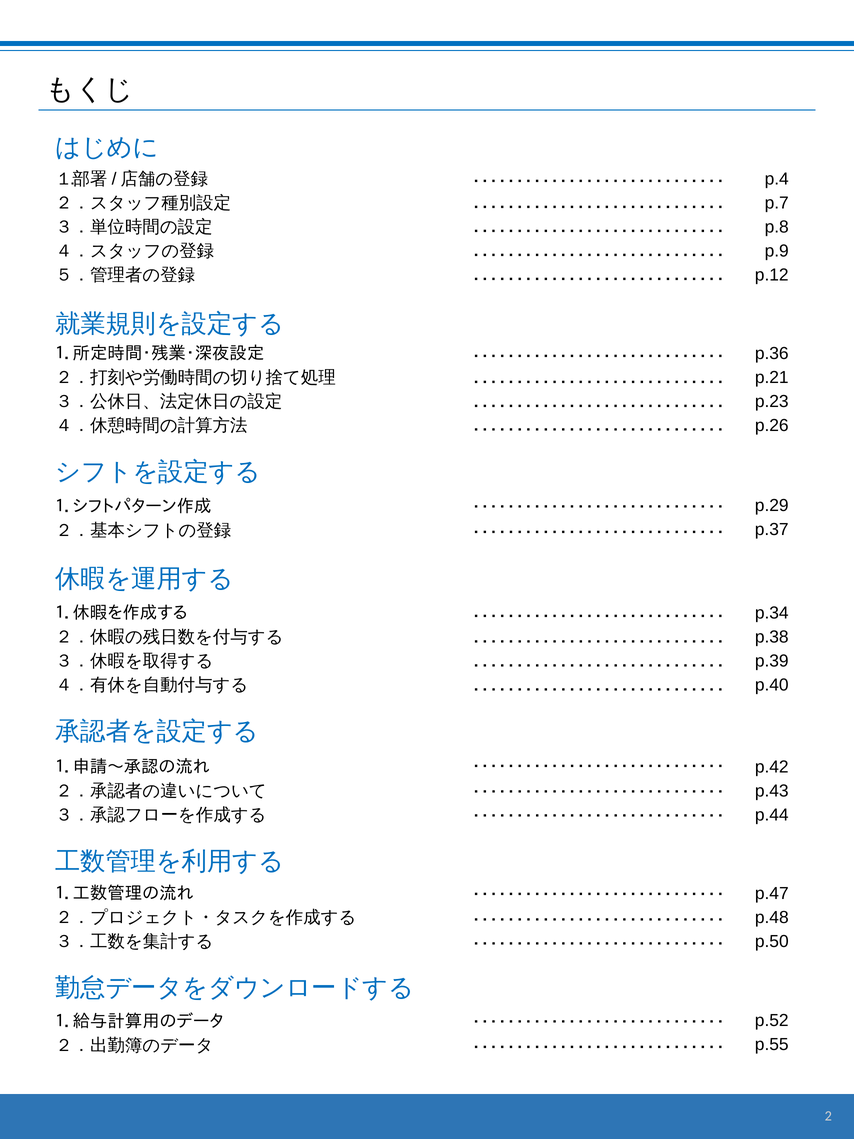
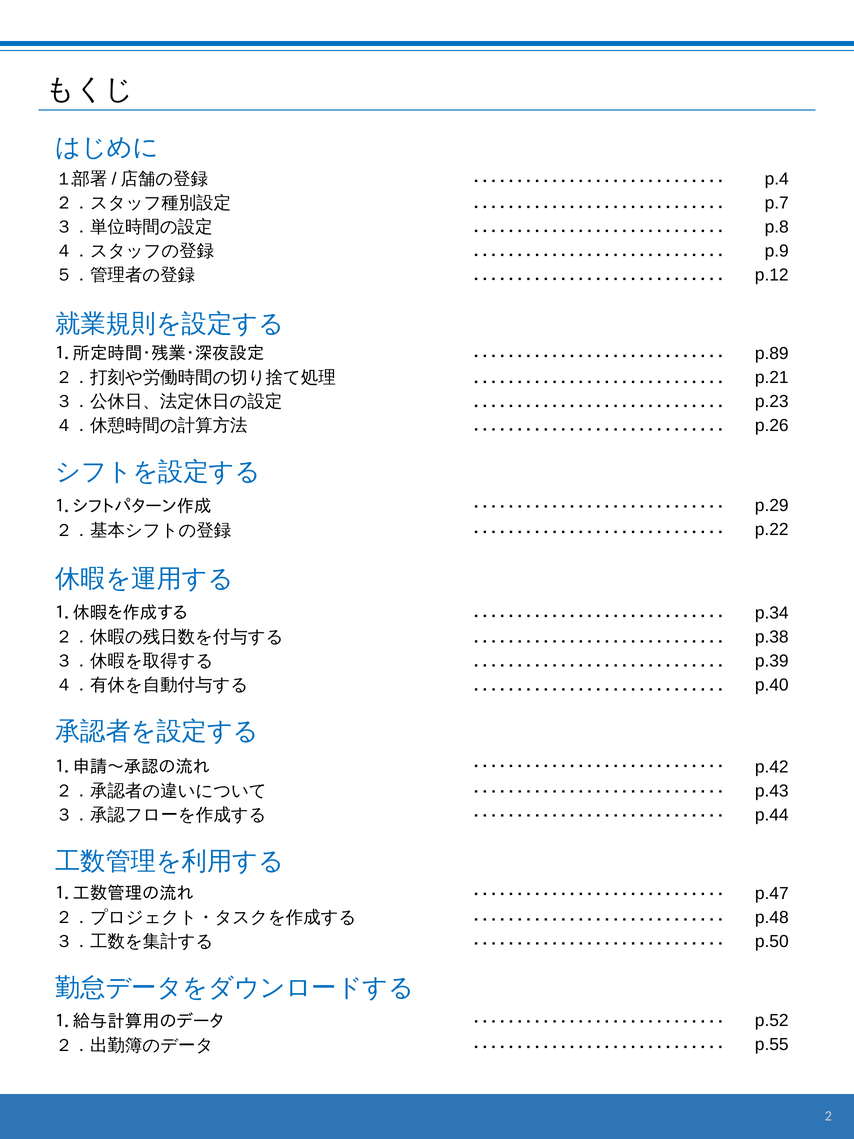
p.36: p.36 -> p.89 (772, 353)
p.37: p.37 -> p.22 (772, 529)
